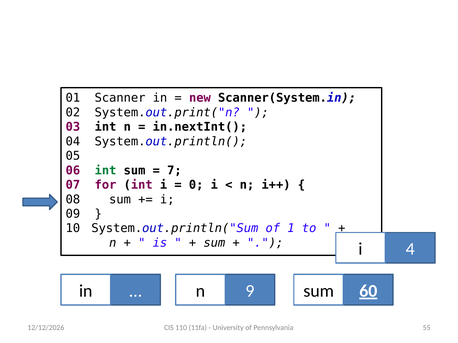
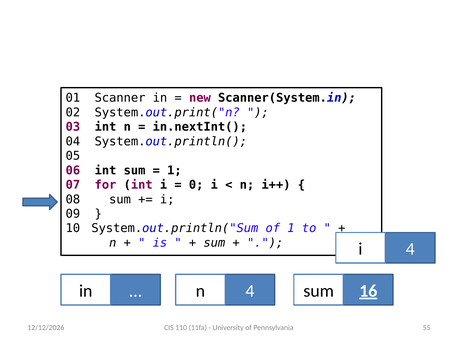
int colour: green -> black (106, 171)
7: 7 -> 1 (174, 171)
in 9: 9 -> 4 (250, 291)
n 60: 60 -> 16 (368, 291)
